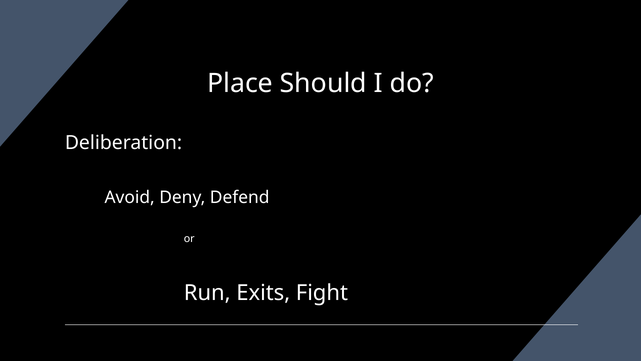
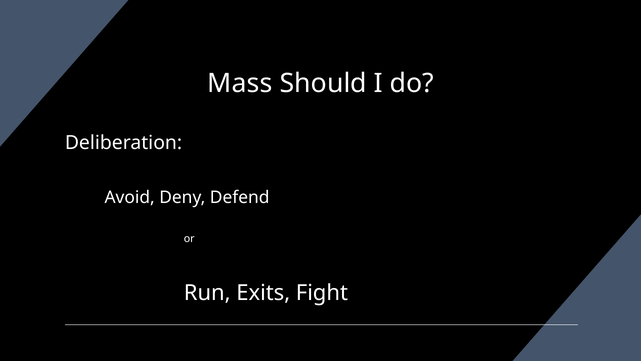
Place: Place -> Mass (240, 84)
